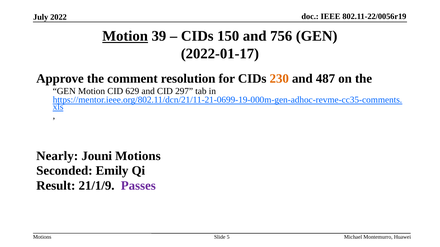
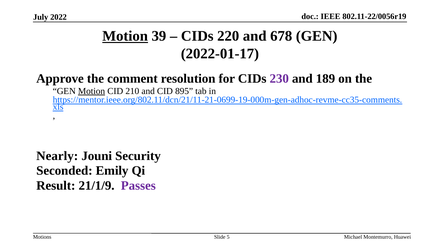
150: 150 -> 220 (228, 36)
756: 756 -> 678 (281, 36)
230 colour: orange -> purple (279, 79)
487: 487 -> 189 (325, 79)
Motion underline: none -> present (92, 91)
629: 629 -> 210 (132, 91)
297: 297 -> 895 (184, 91)
Jouni Motions: Motions -> Security (138, 156)
